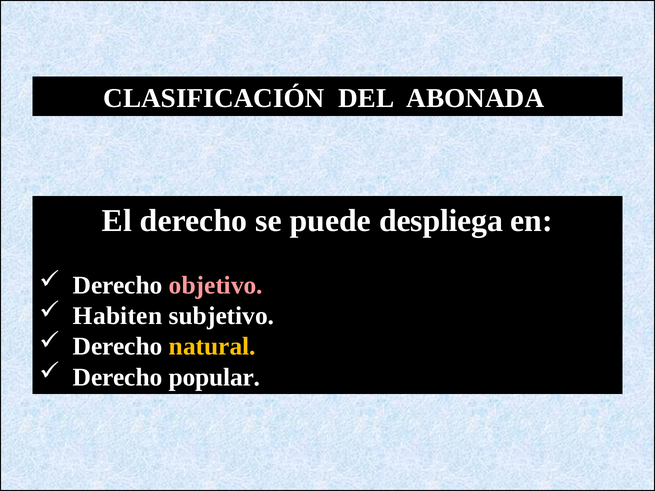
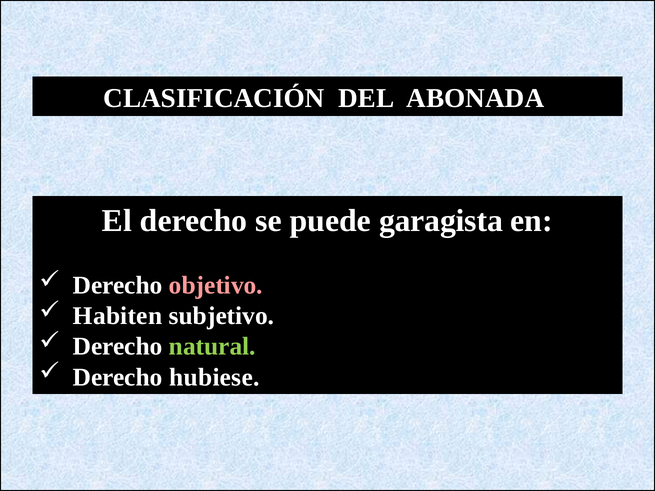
despliega: despliega -> garagista (441, 221)
natural colour: yellow -> light green (212, 347)
popular: popular -> hubiese (214, 377)
